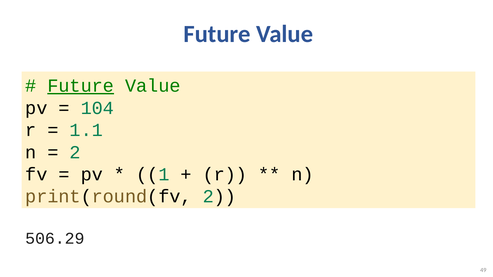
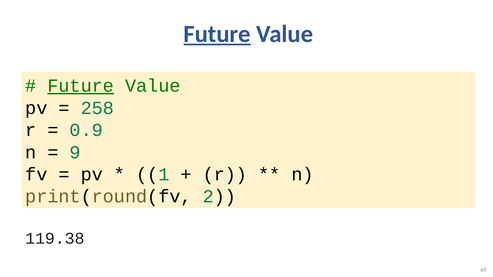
Future underline: none -> present (217, 34)
104: 104 -> 258 (97, 108)
1.1: 1.1 -> 0.9 (86, 130)
2: 2 -> 9 (75, 152)
506.29: 506.29 -> 119.38 (55, 239)
